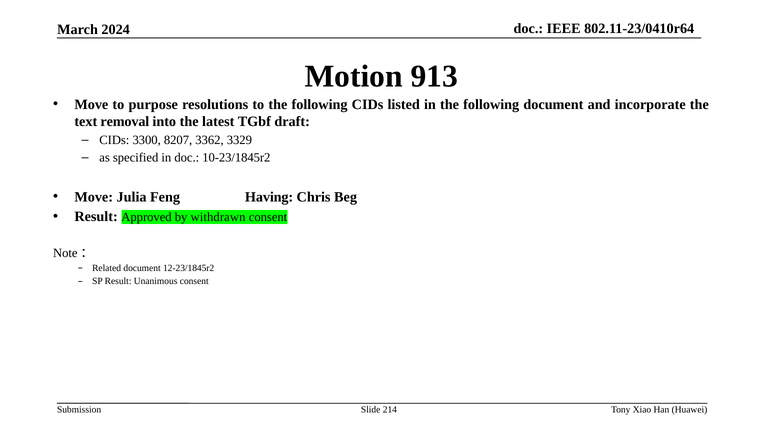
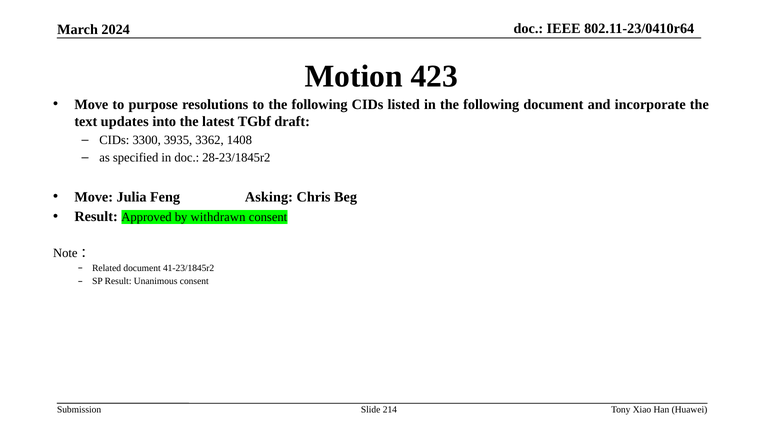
913: 913 -> 423 (434, 76)
removal: removal -> updates (125, 121)
8207: 8207 -> 3935 (178, 140)
3329: 3329 -> 1408 (239, 140)
10-23/1845r2: 10-23/1845r2 -> 28-23/1845r2 (236, 158)
Having: Having -> Asking (269, 197)
12-23/1845r2: 12-23/1845r2 -> 41-23/1845r2 (189, 268)
